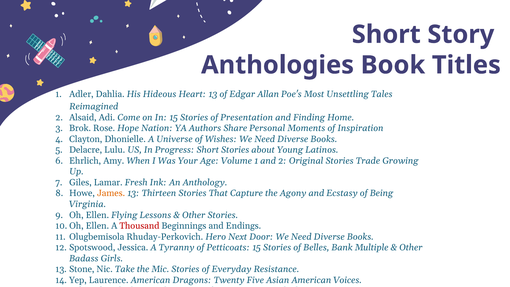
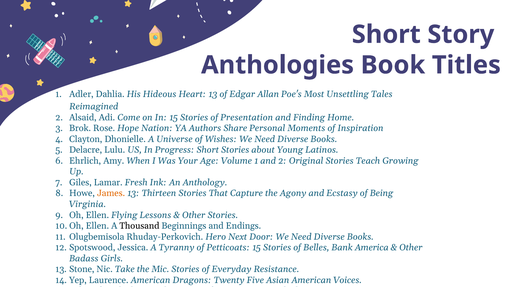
Trade: Trade -> Teach (368, 161)
Thousand colour: red -> black (139, 226)
Bank Multiple: Multiple -> America (372, 247)
